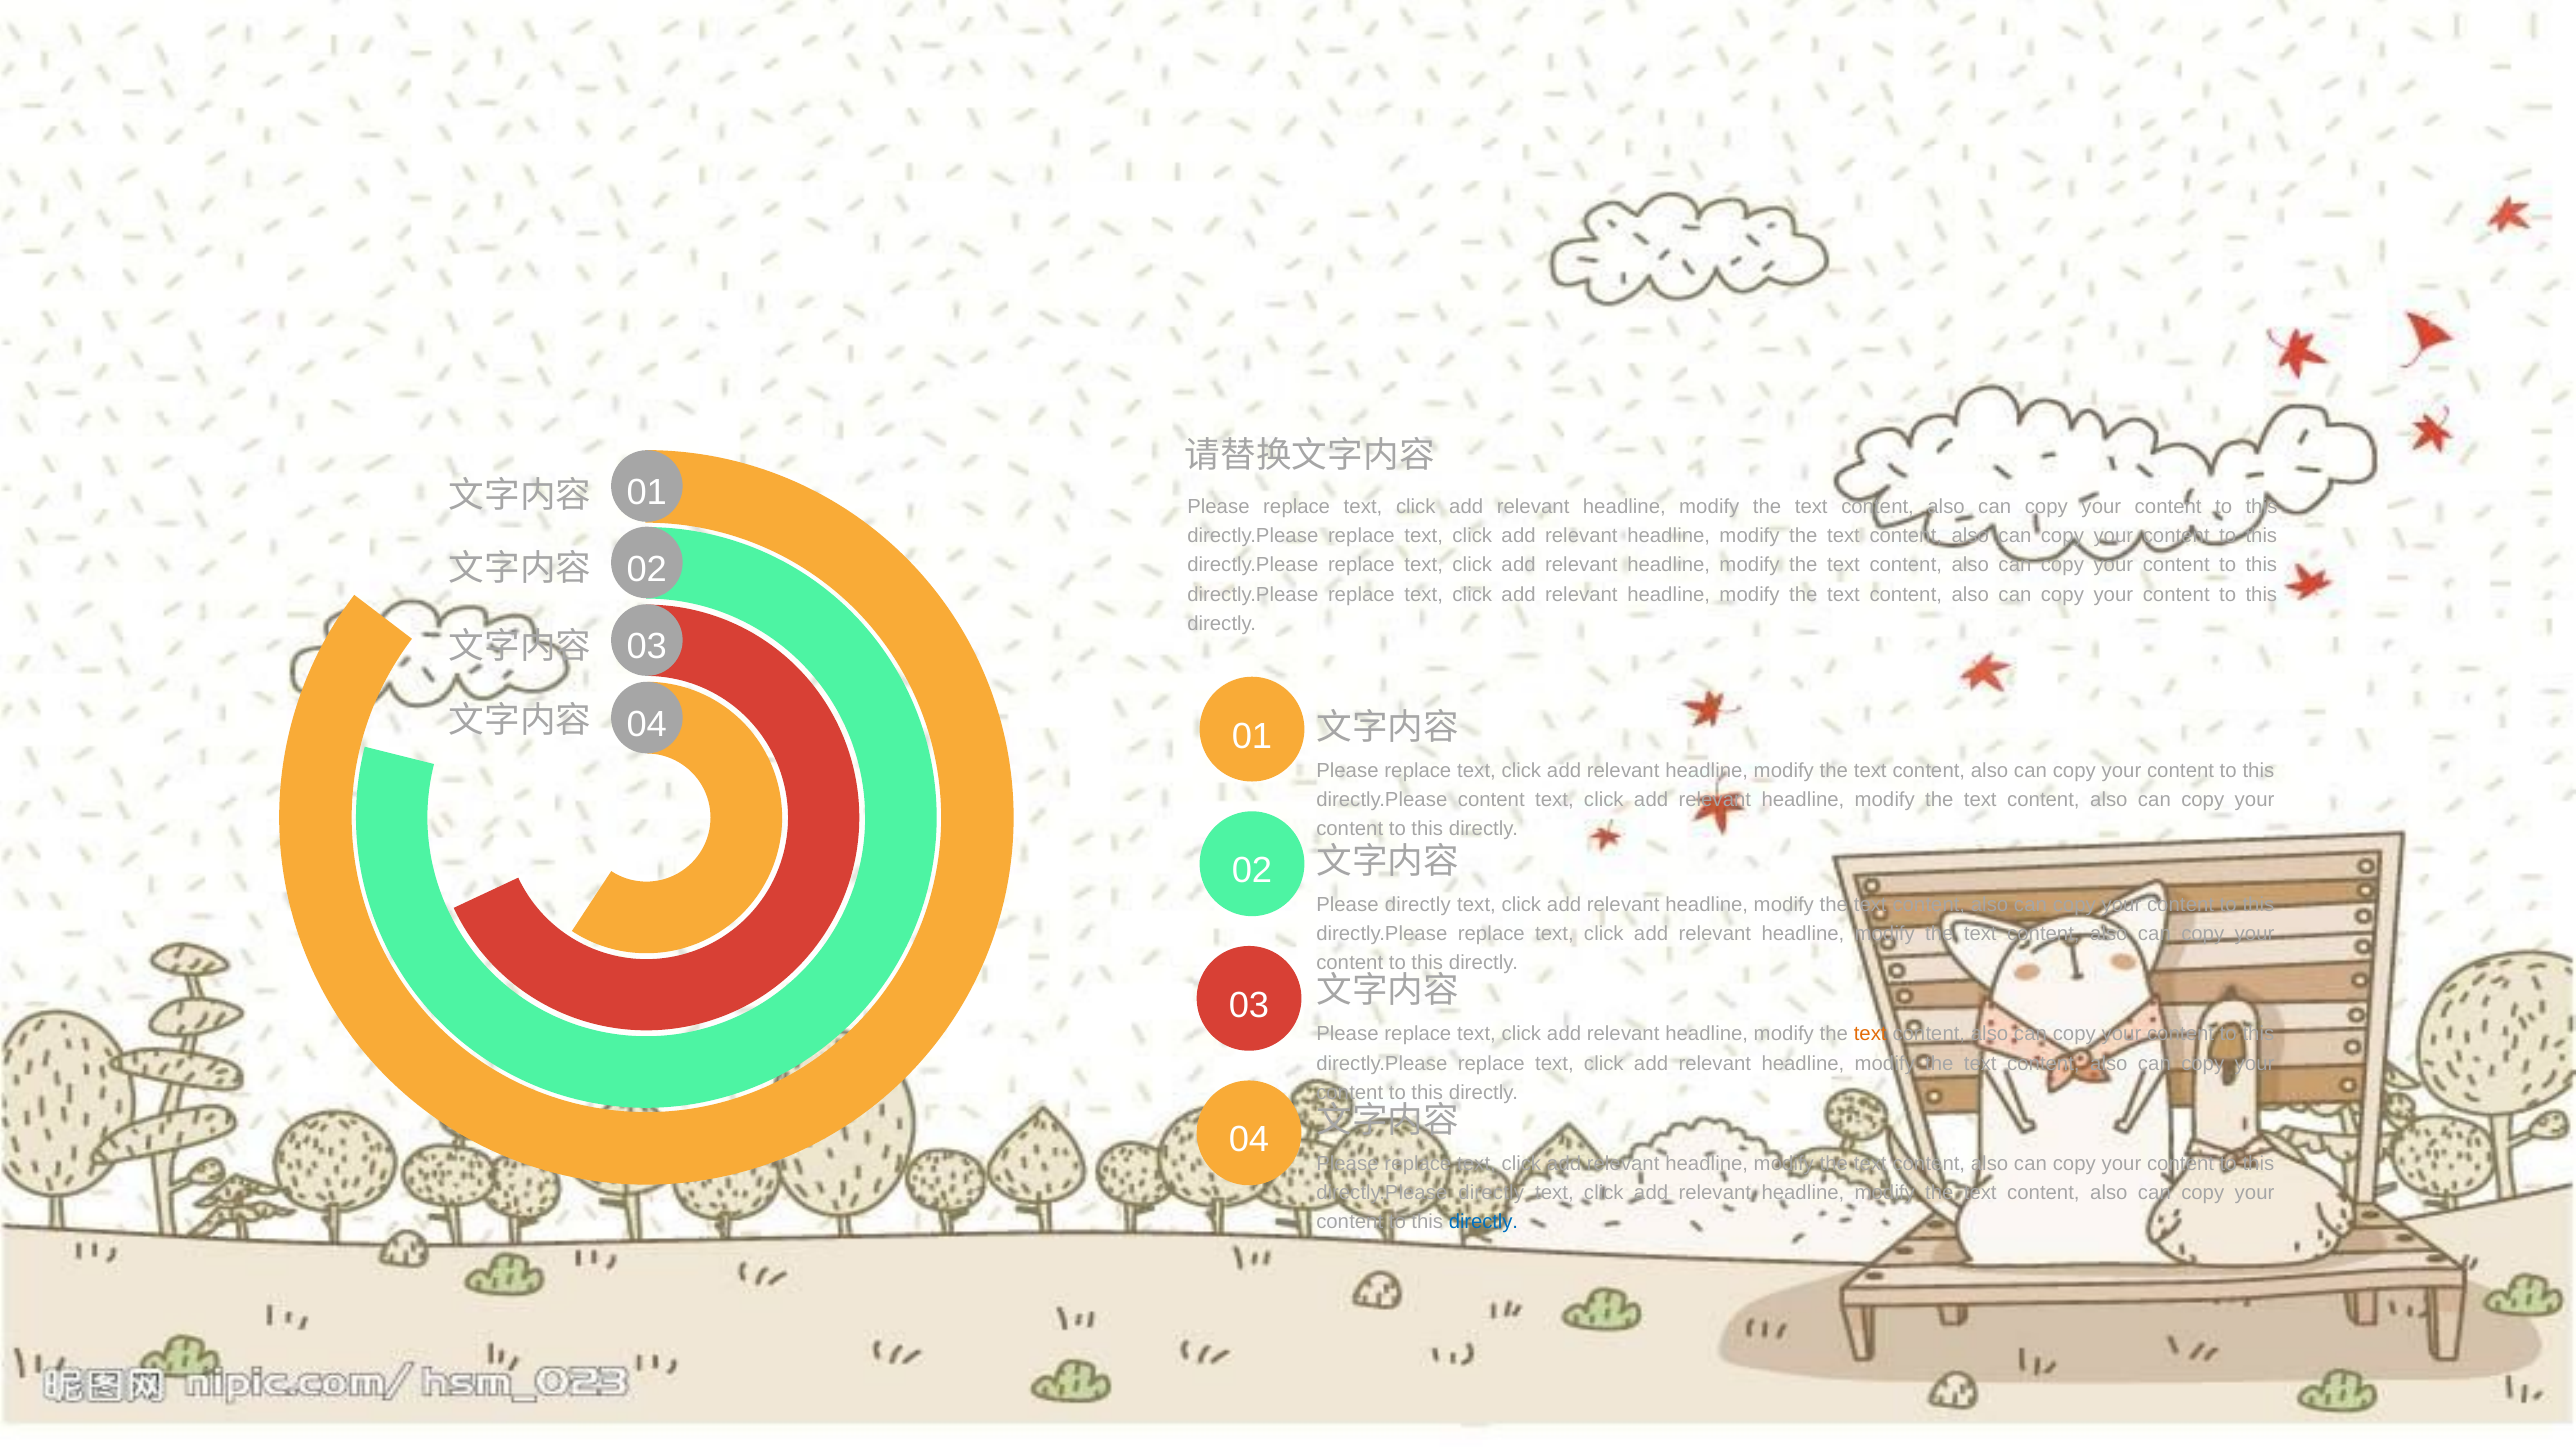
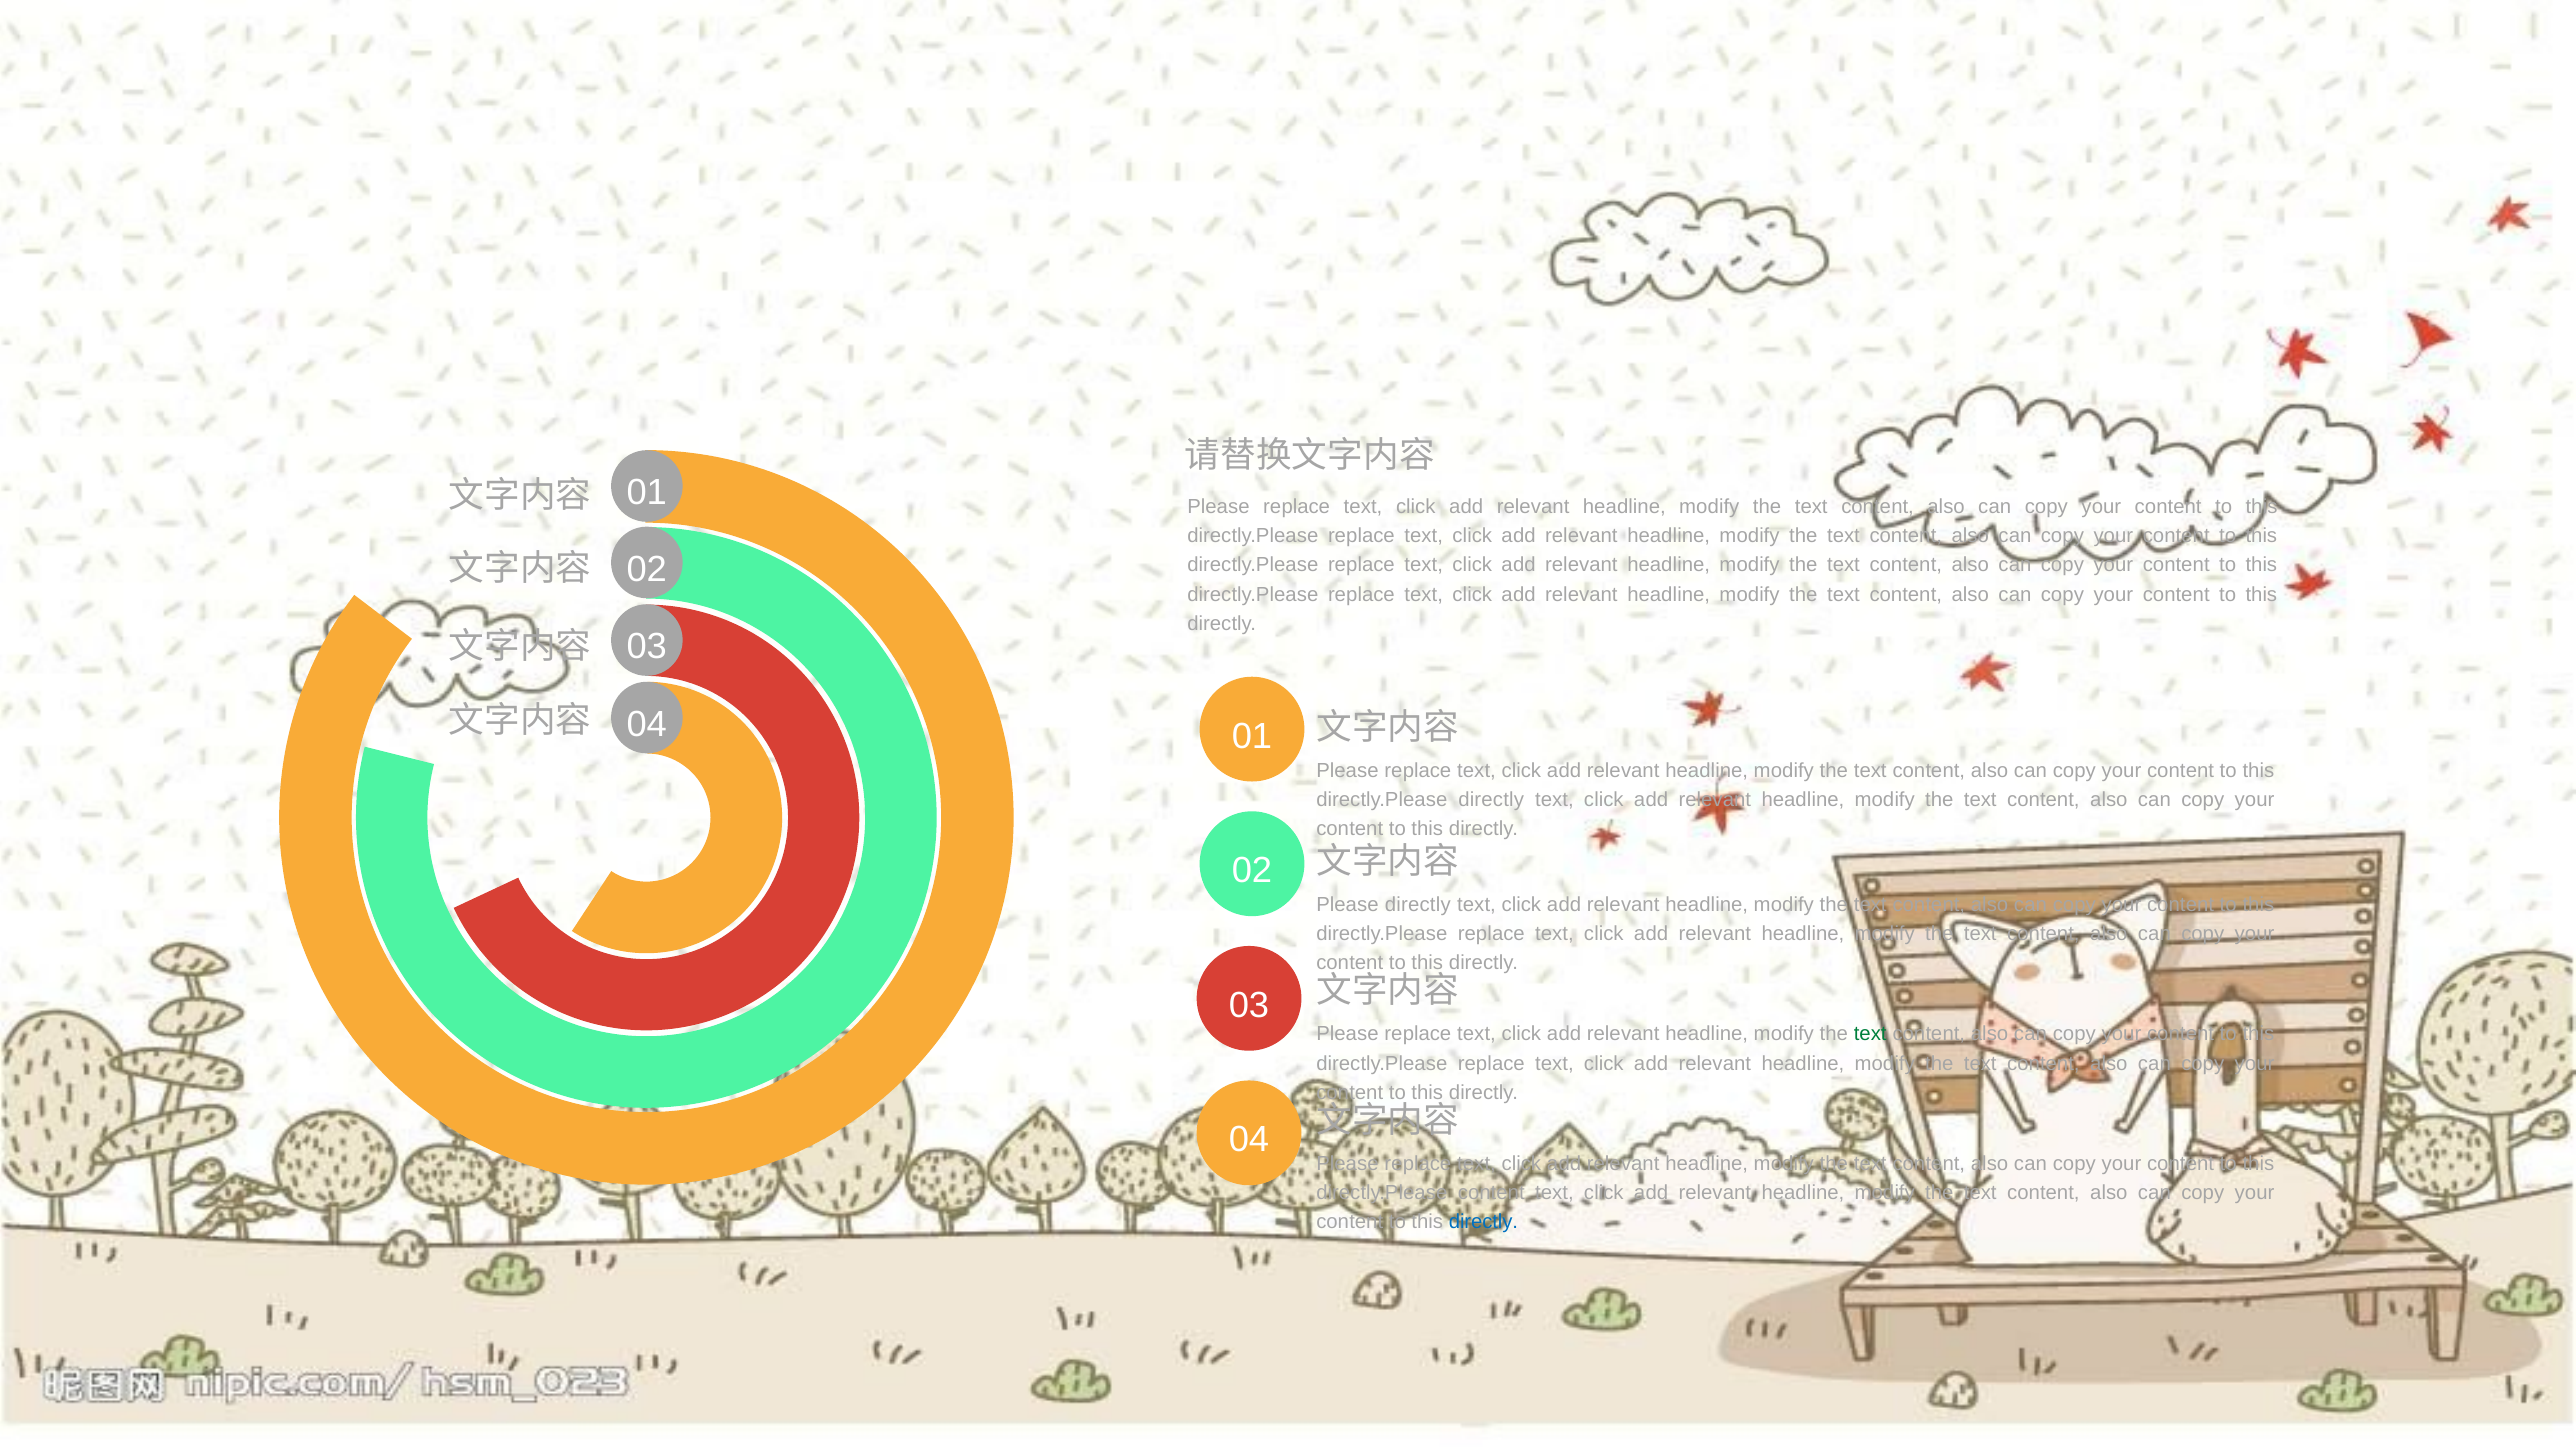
directly.Please content: content -> directly (1491, 800)
text colour: orange -> green (1870, 1034)
directly.Please directly: directly -> content (1491, 1193)
